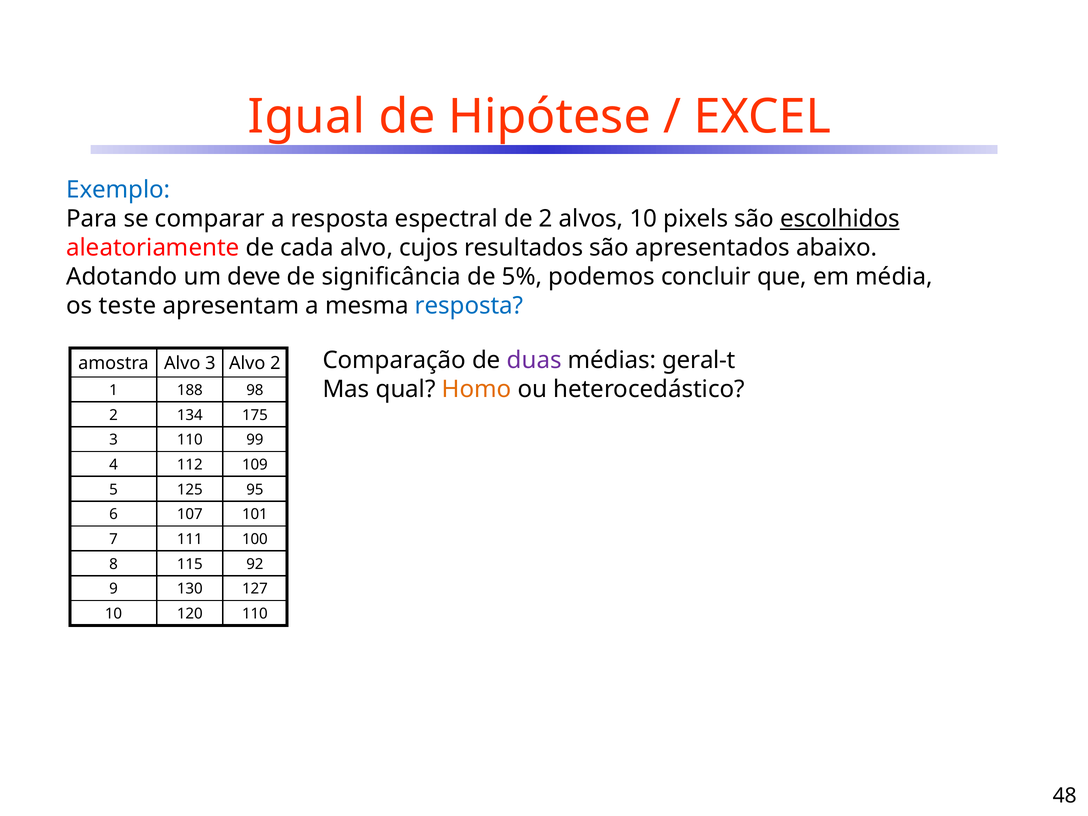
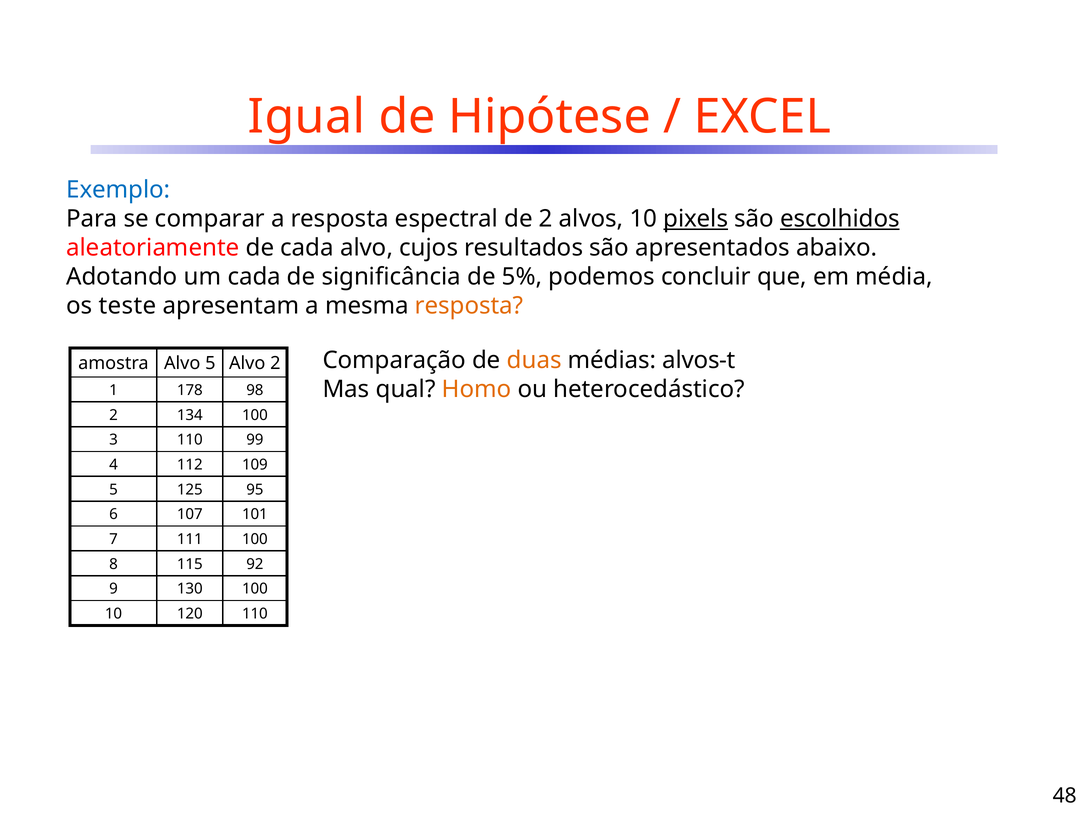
pixels underline: none -> present (696, 219)
um deve: deve -> cada (254, 277)
resposta colour: blue -> orange (469, 306)
duas colour: purple -> orange (534, 360)
geral-t: geral-t -> alvos-t (699, 360)
Alvo 3: 3 -> 5 (210, 364)
188: 188 -> 178 (190, 390)
134 175: 175 -> 100 (255, 415)
130 127: 127 -> 100 (255, 589)
